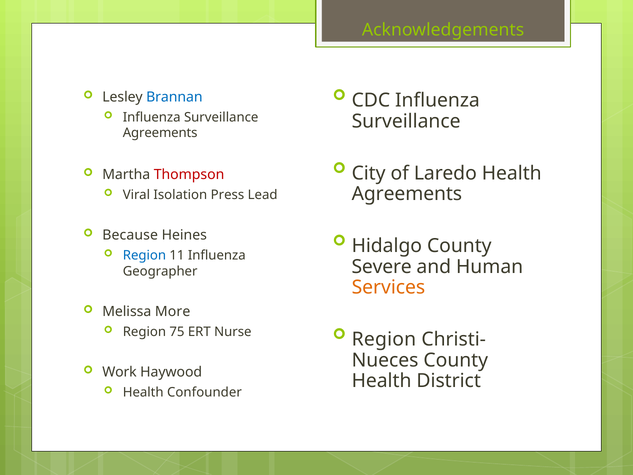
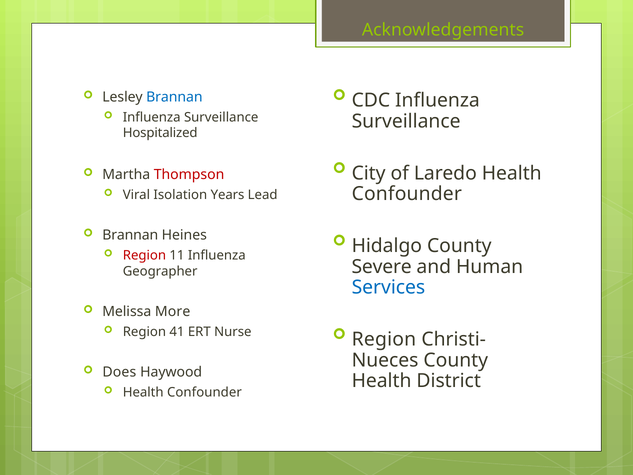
Agreements: Agreements -> Hospitalized (160, 133)
Agreements: Agreements -> Confounder (407, 194)
Press: Press -> Years (228, 195)
Because: Because -> Brannan (130, 235)
Region colour: blue -> red (144, 255)
Services colour: orange -> blue (388, 287)
75: 75 -> 41 (177, 332)
Work: Work -> Does (119, 372)
